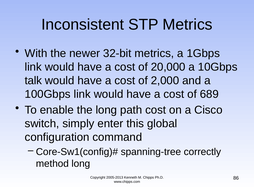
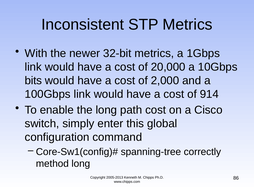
talk: talk -> bits (33, 80)
689: 689 -> 914 (209, 94)
